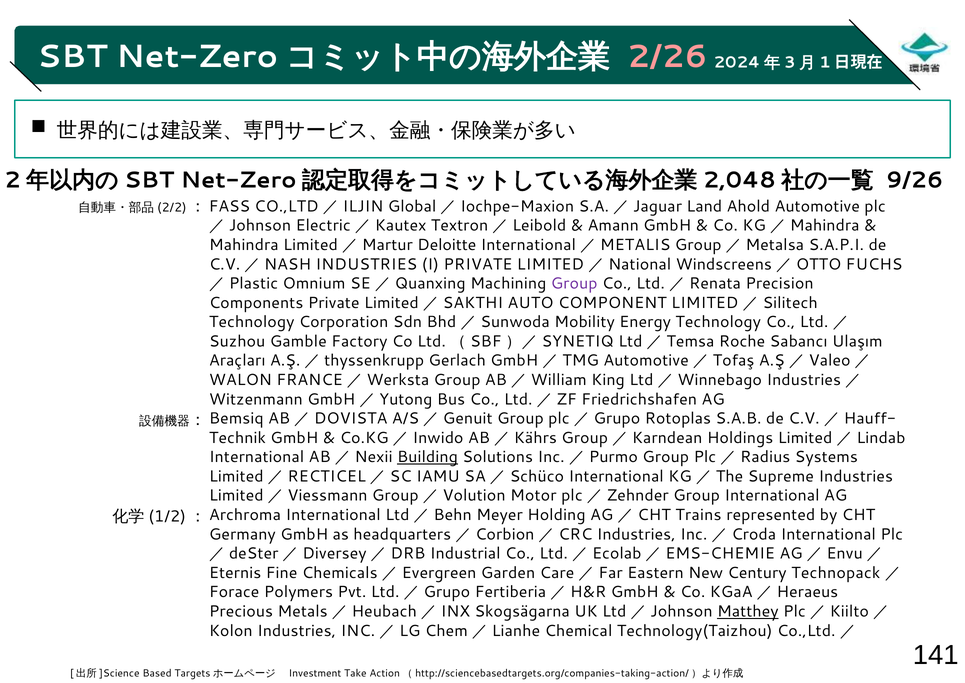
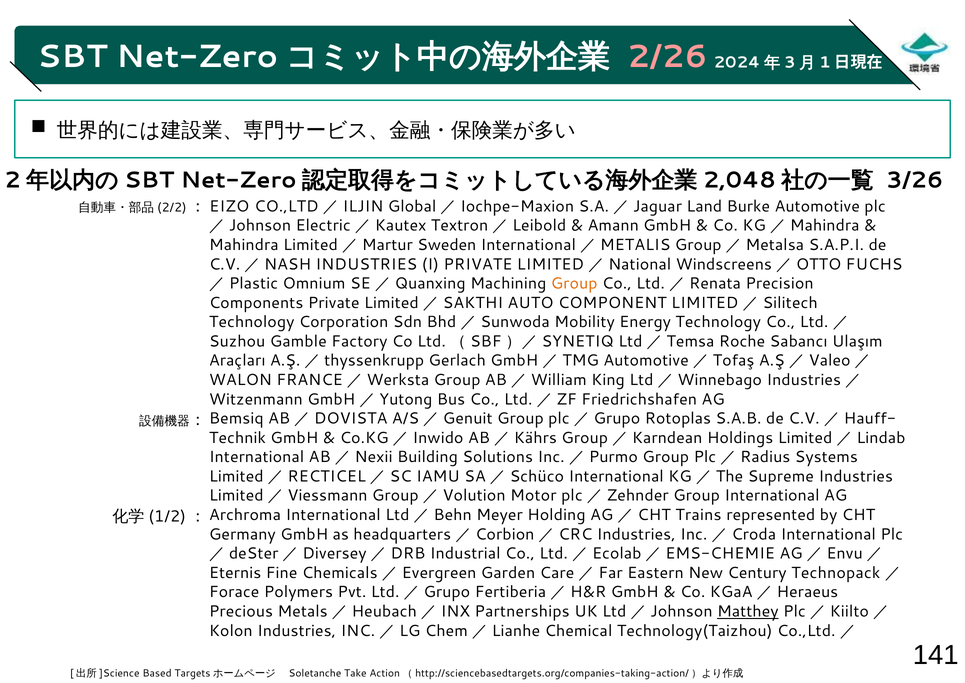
9/26: 9/26 -> 3/26 (915, 180)
FASS: FASS -> EIZO (229, 206)
Ahold: Ahold -> Burke (748, 206)
Deloitte: Deloitte -> Sweden (447, 245)
Group colour: purple -> orange (574, 283)
Building underline: present -> none (427, 457)
Skogsägarna: Skogsägarna -> Partnerships (522, 611)
Investment: Investment -> Soletanche (315, 672)
